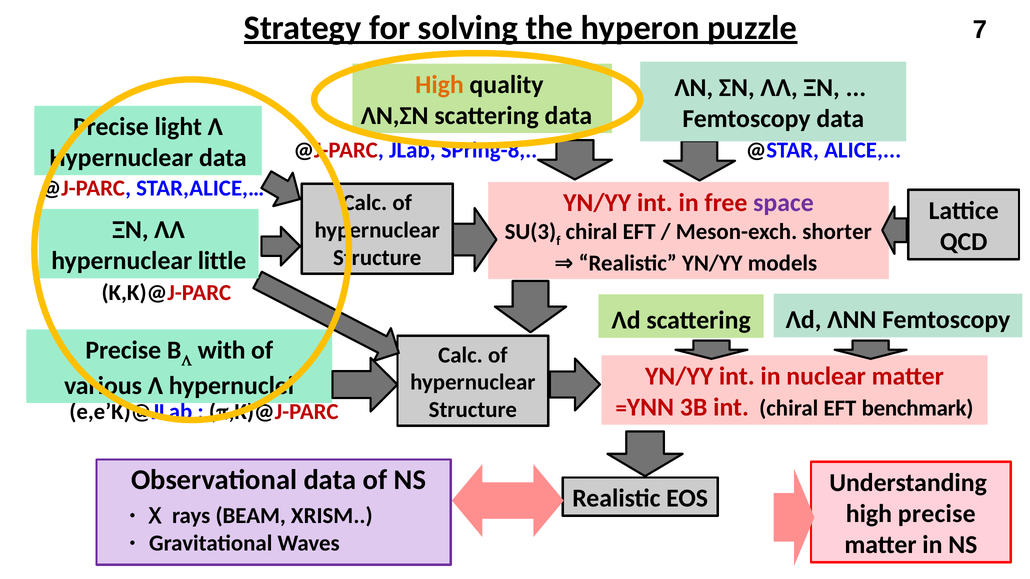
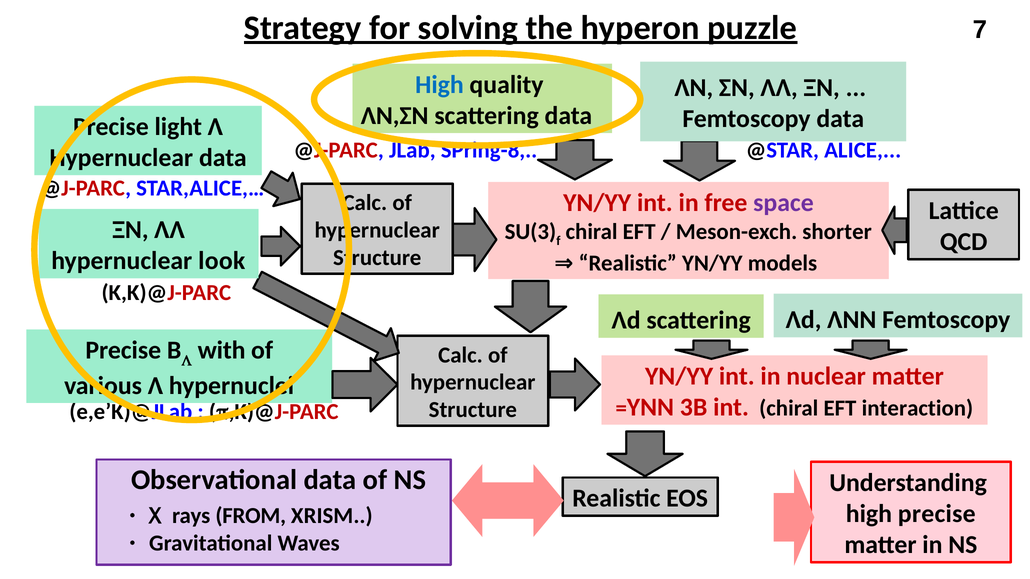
High colour: orange -> blue (439, 85)
little: little -> look (222, 261)
benchmark: benchmark -> interaction (917, 408)
BEAM: BEAM -> FROM (251, 516)
